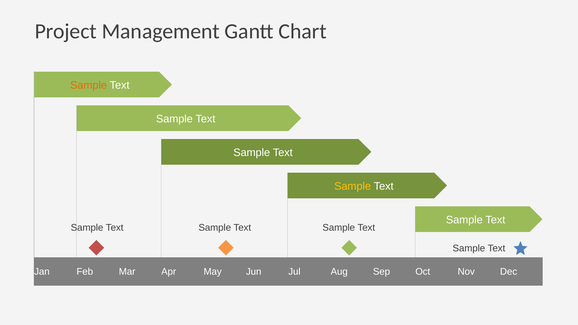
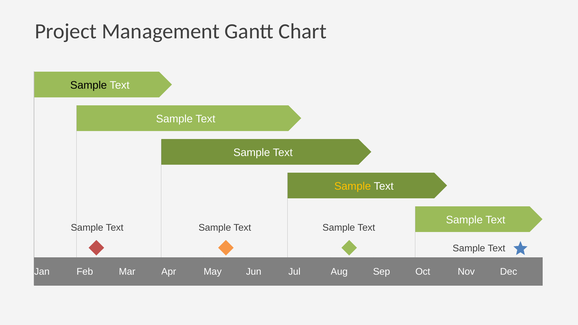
Sample colour: orange -> black (89, 85)
